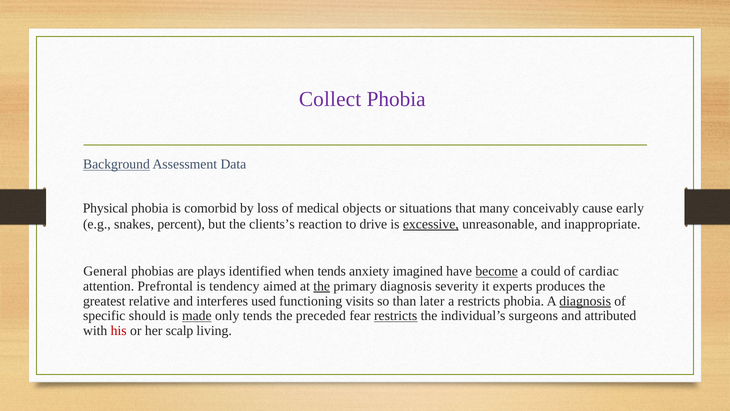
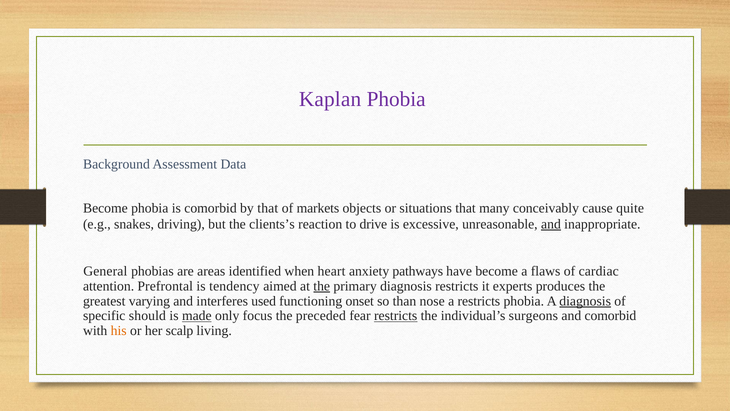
Collect: Collect -> Kaplan (330, 99)
Background underline: present -> none (116, 164)
Physical: Physical -> Become (105, 208)
by loss: loss -> that (268, 208)
medical: medical -> markets (318, 208)
early: early -> quite (630, 208)
percent: percent -> driving (181, 224)
excessive underline: present -> none (431, 224)
and underline: none -> present (551, 224)
plays: plays -> areas (211, 271)
when tends: tends -> heart (332, 271)
imagined: imagined -> pathways (418, 271)
become underline: present -> none (497, 271)
could: could -> flaws (546, 271)
diagnosis severity: severity -> restricts (457, 286)
relative: relative -> varying (149, 301)
visits: visits -> onset (360, 301)
later: later -> nose (432, 301)
only tends: tends -> focus (258, 316)
and attributed: attributed -> comorbid (610, 316)
his colour: red -> orange (119, 330)
